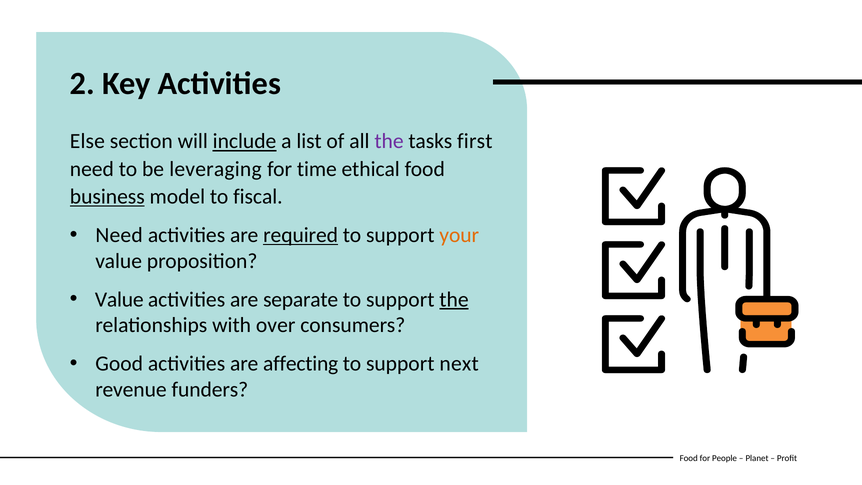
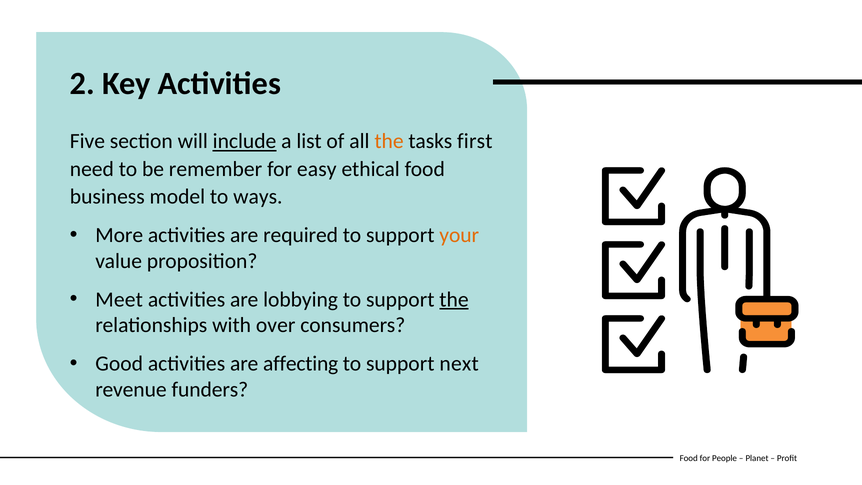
Else: Else -> Five (87, 141)
the colour: purple -> orange (389, 141)
leveraging: leveraging -> remember (216, 169)
time: time -> easy (317, 169)
business underline: present -> none (107, 197)
fiscal: fiscal -> ways (258, 197)
Need: Need -> More (119, 235)
required underline: present -> none (301, 235)
Value: Value -> Meet (119, 299)
separate: separate -> lobbying (301, 299)
